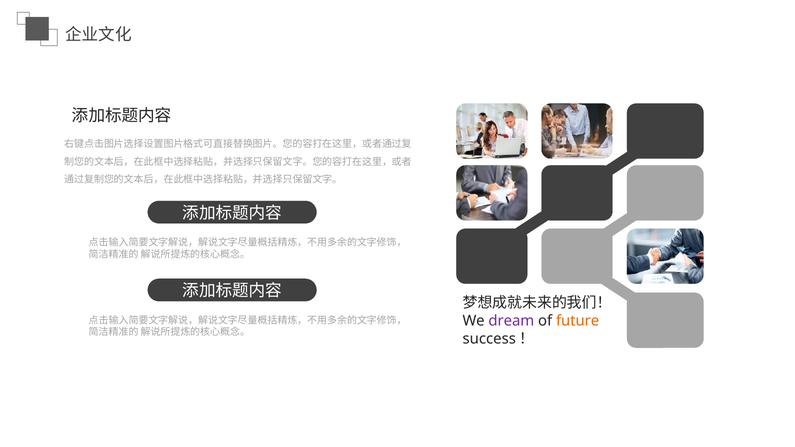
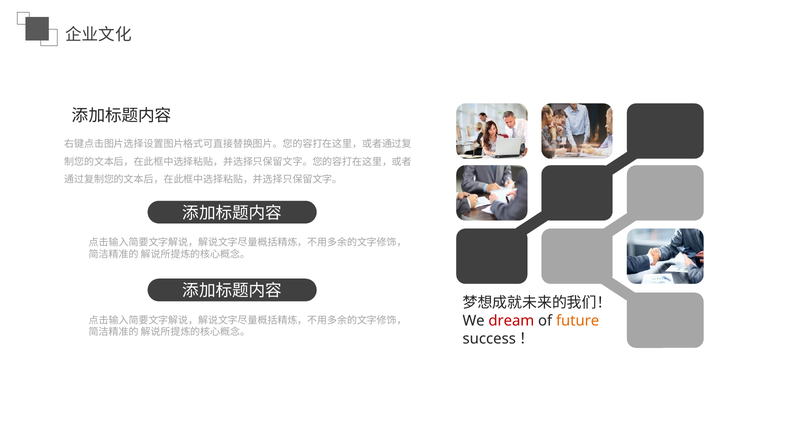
dream colour: purple -> red (511, 321)
